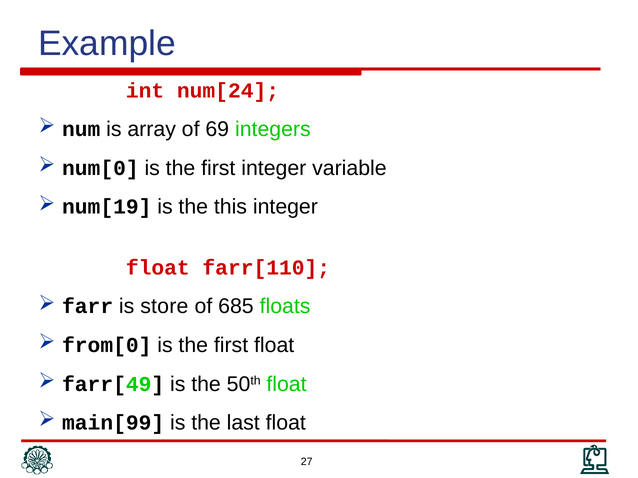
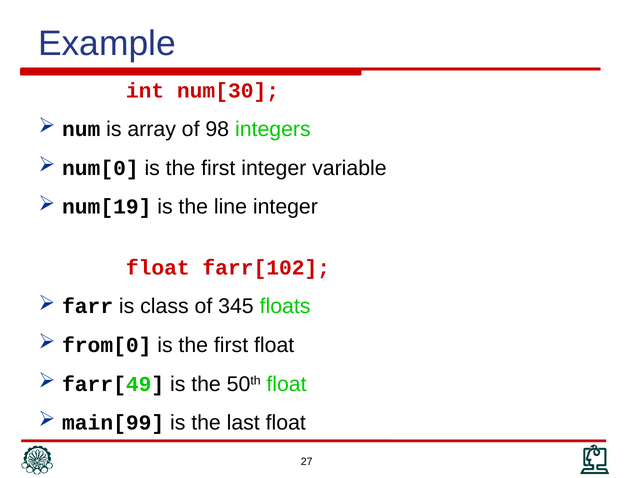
num[24: num[24 -> num[30 (228, 91)
69: 69 -> 98 (217, 130)
this: this -> line (230, 207)
farr[110: farr[110 -> farr[102 (266, 268)
store: store -> class (164, 307)
685: 685 -> 345 (236, 307)
